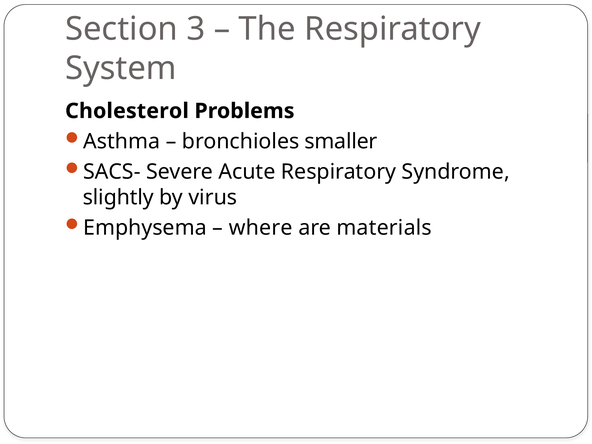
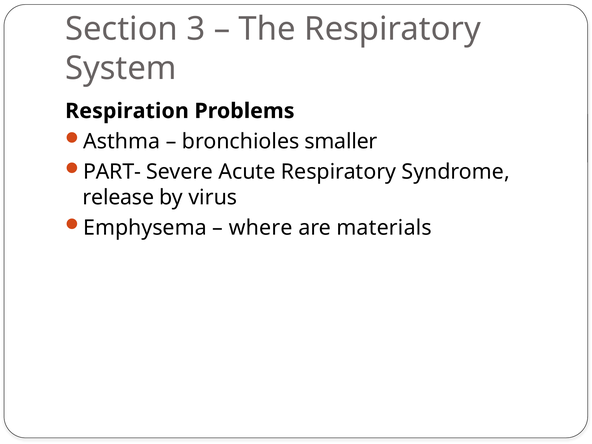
Cholesterol: Cholesterol -> Respiration (127, 111)
SACS-: SACS- -> PART- (112, 172)
slightly: slightly -> release (118, 197)
